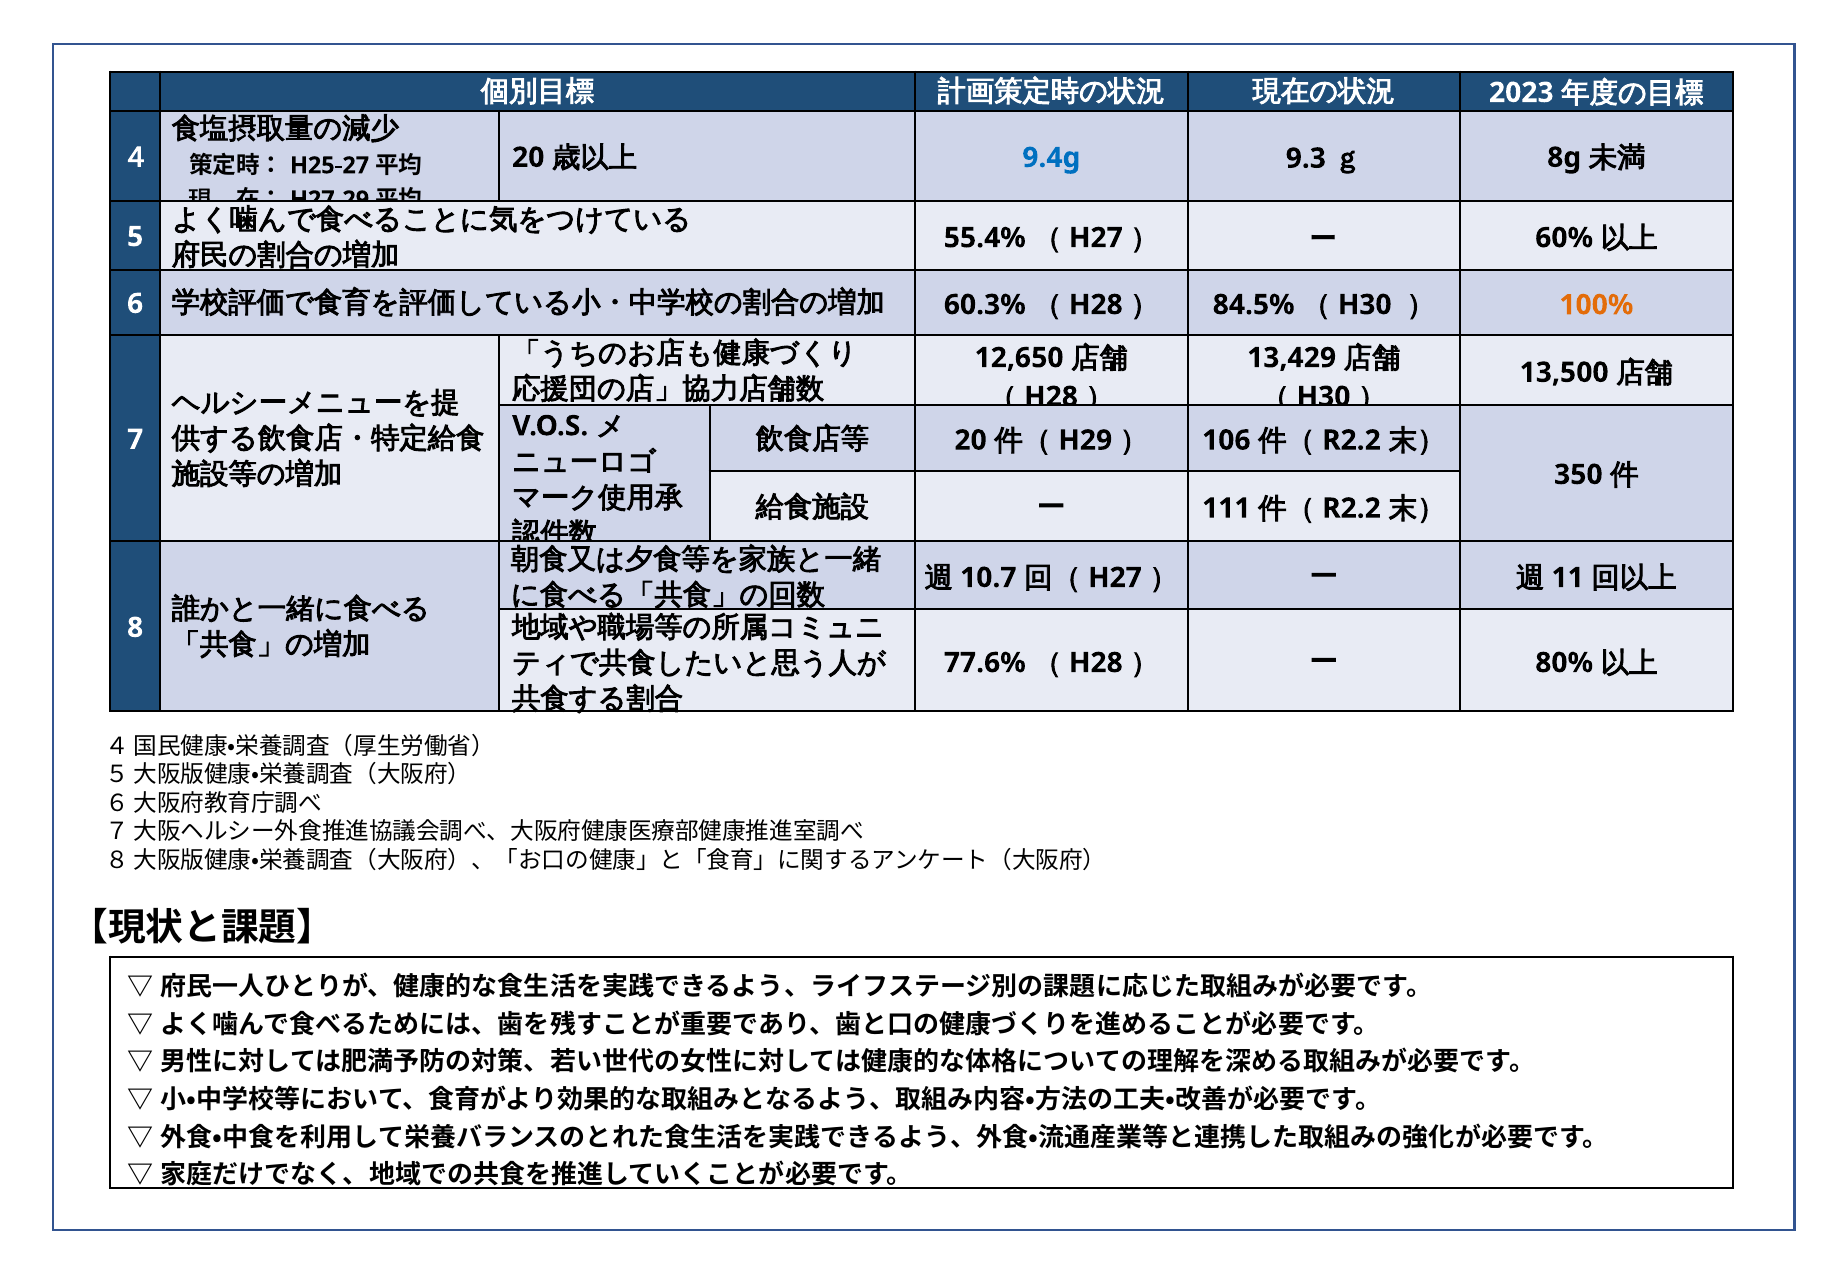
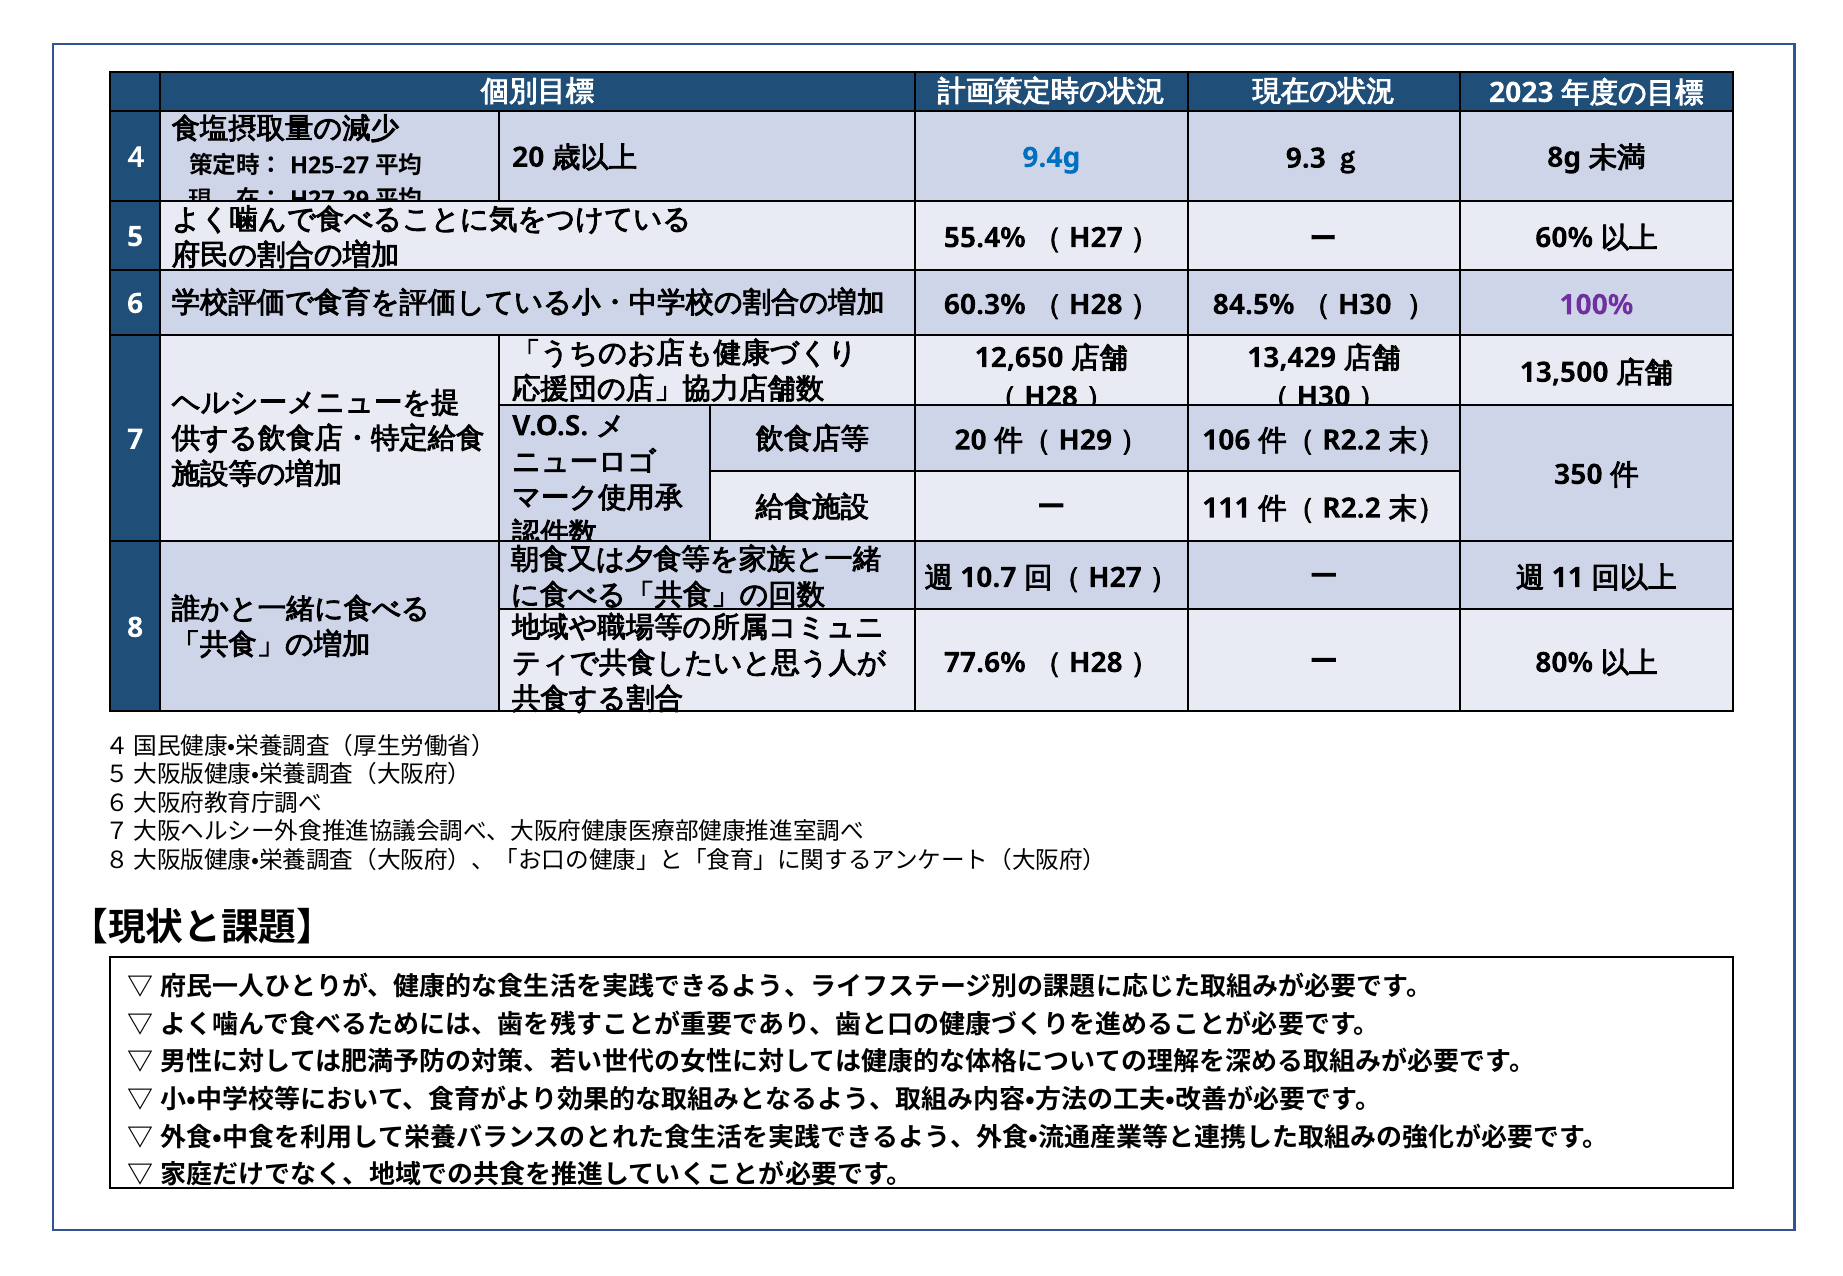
100% colour: orange -> purple (1596, 305)
